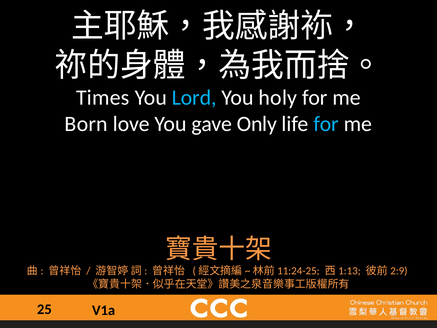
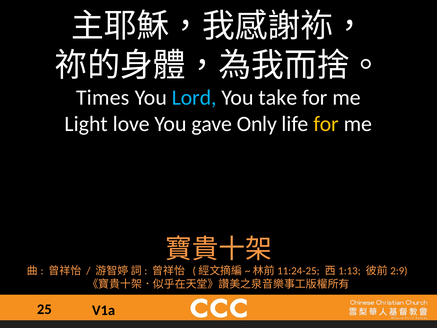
holy: holy -> take (278, 98)
Born: Born -> Light (86, 124)
for colour: light blue -> yellow (326, 124)
